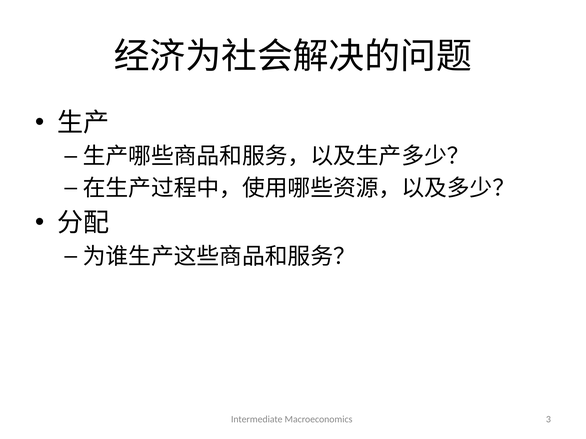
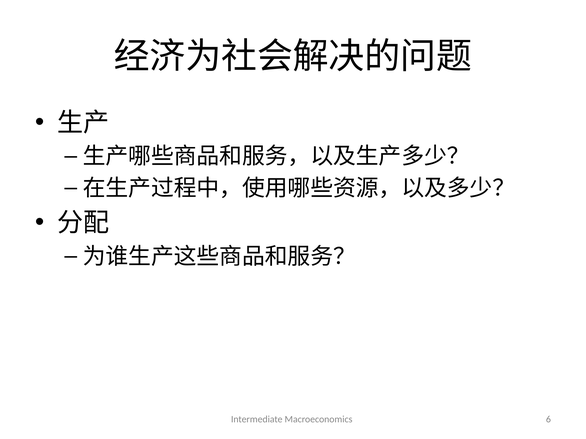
3: 3 -> 6 (548, 420)
